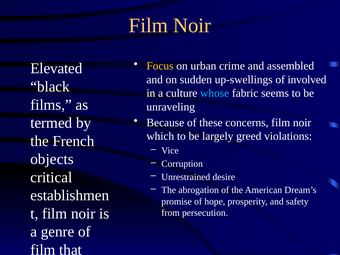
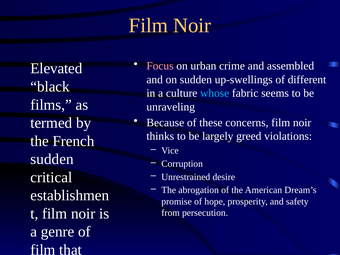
Focus colour: yellow -> pink (160, 66)
involved: involved -> different (307, 80)
which: which -> thinks (160, 136)
objects: objects -> sudden (52, 159)
